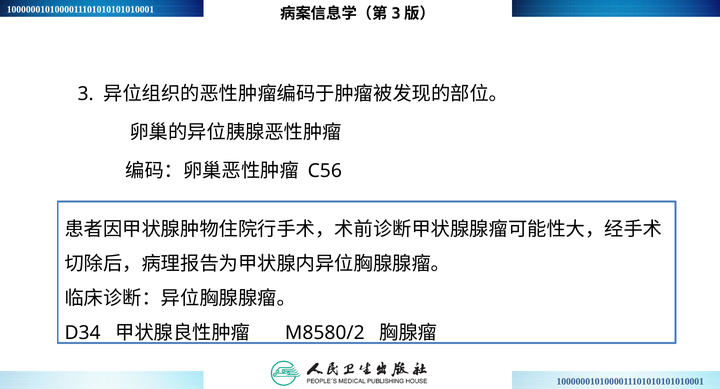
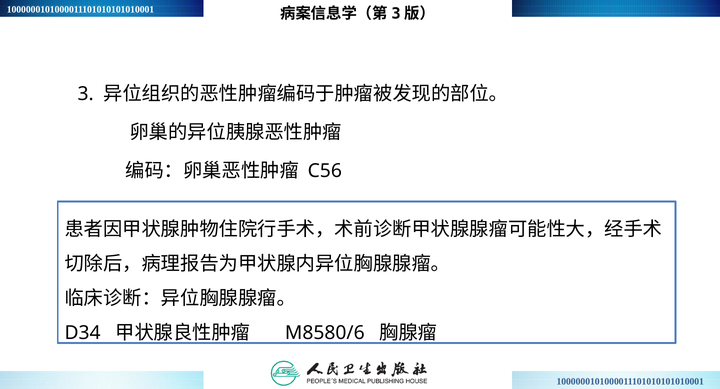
M8580/2: M8580/2 -> M8580/6 (325, 334)
